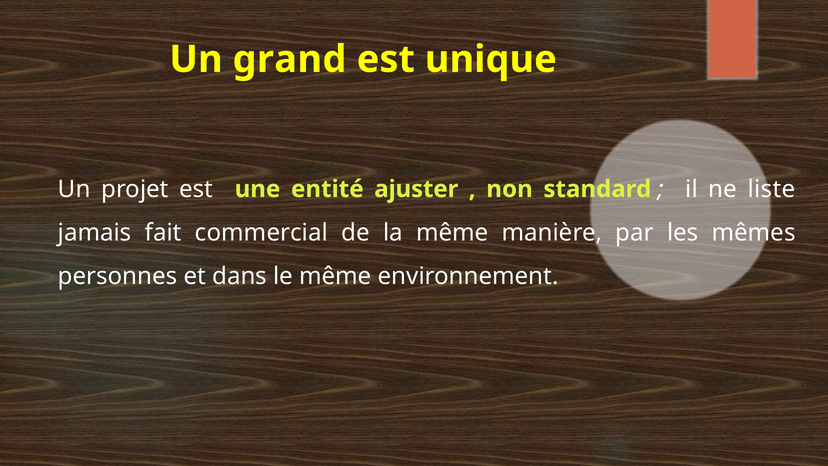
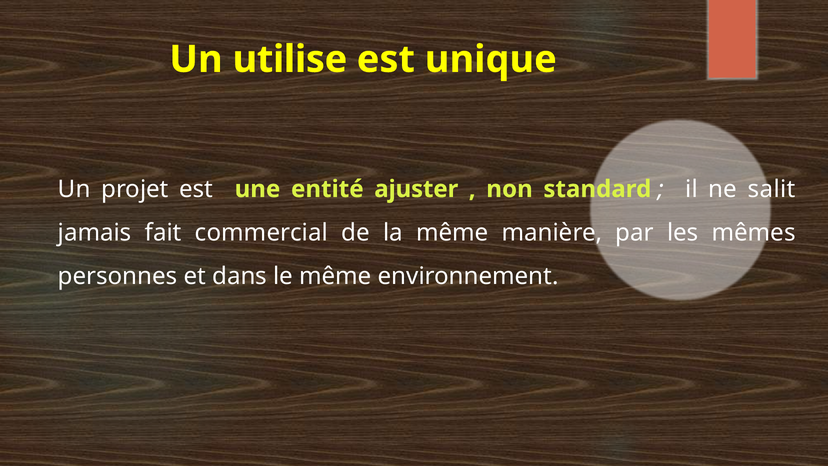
grand: grand -> utilise (290, 59)
liste: liste -> salit (772, 189)
